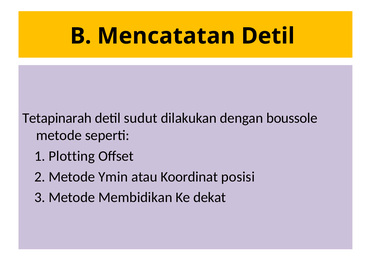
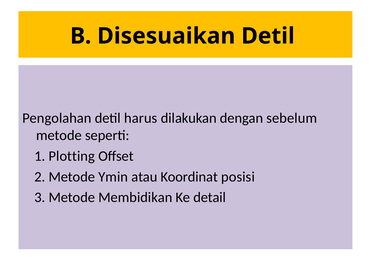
Mencatatan: Mencatatan -> Disesuaikan (166, 36)
Tetapinarah: Tetapinarah -> Pengolahan (57, 118)
sudut: sudut -> harus (141, 118)
boussole: boussole -> sebelum (292, 118)
dekat: dekat -> detail (210, 197)
